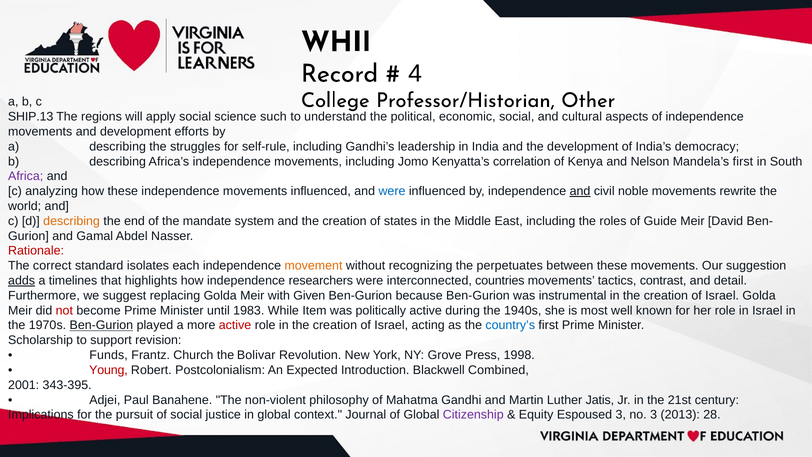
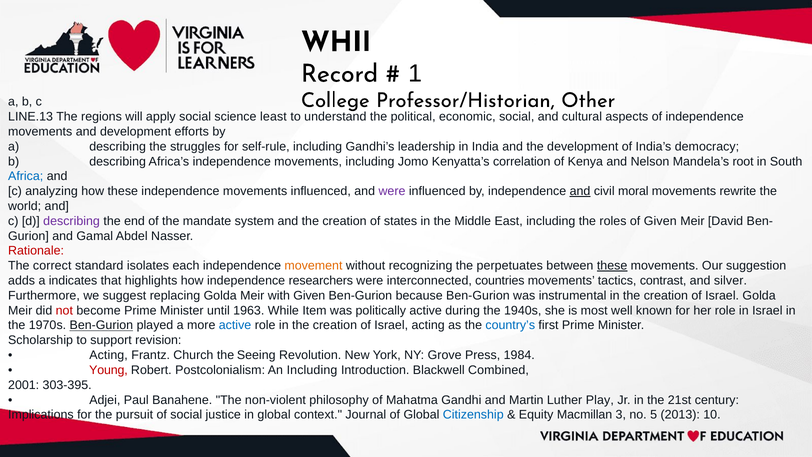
4: 4 -> 1 (415, 73)
SHIP.13: SHIP.13 -> LINE.13 (31, 117)
such: such -> least (273, 117)
Mandela’s first: first -> root (743, 161)
Africa colour: purple -> blue (26, 176)
were colour: blue -> purple (392, 191)
noble: noble -> moral (633, 191)
describing colour: orange -> purple (72, 221)
of Guide: Guide -> Given (660, 221)
these underline: none -> present (612, 266)
adds underline: present -> none (22, 281)
timelines: timelines -> indicates (73, 281)
detail: detail -> silver (730, 281)
1983: 1983 -> 1963 (249, 310)
active colour: red -> blue (235, 325)
Funds: Funds -> Acting (109, 355)
Bolivar: Bolivar -> Seeing (256, 355)
1998: 1998 -> 1984 (519, 355)
An Expected: Expected -> Including (312, 370)
343-395: 343-395 -> 303-395 (67, 385)
Jatis: Jatis -> Play (600, 400)
Citizenship colour: purple -> blue (473, 415)
Espoused: Espoused -> Macmillan (585, 415)
no 3: 3 -> 5 (654, 415)
28: 28 -> 10 (712, 415)
